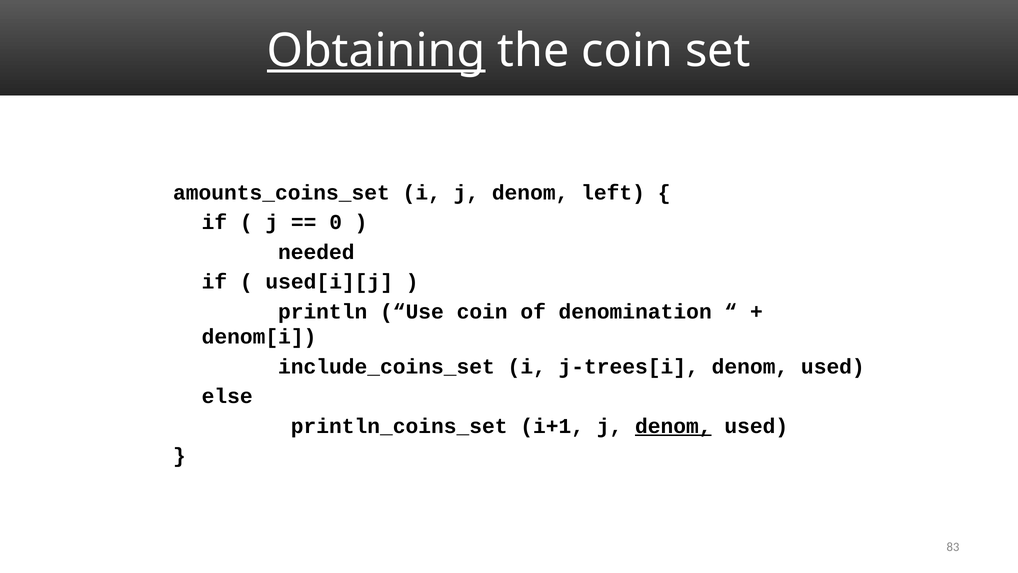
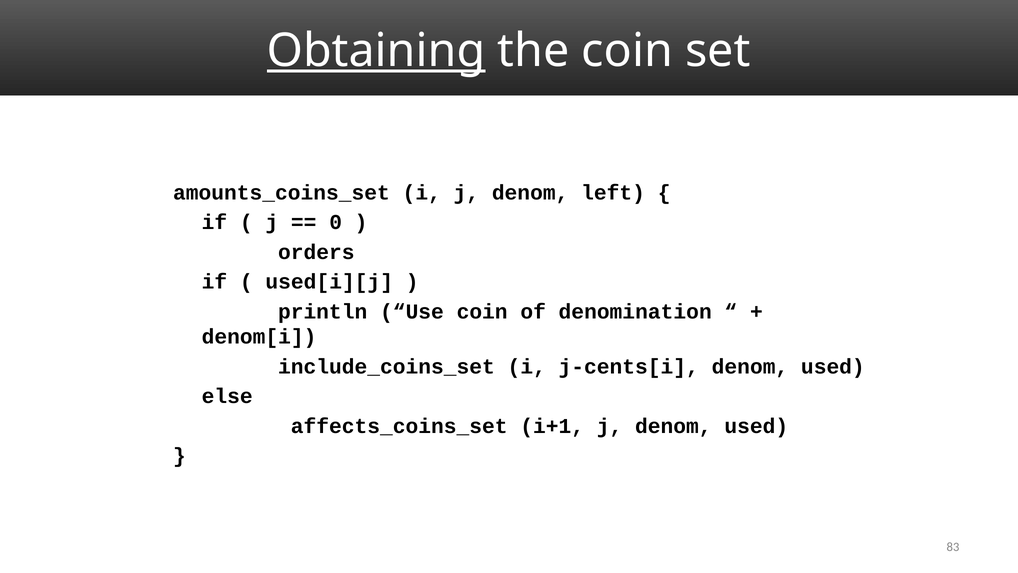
needed: needed -> orders (316, 252)
j-trees[i: j-trees[i -> j-cents[i (629, 366)
println_coins_set: println_coins_set -> affects_coins_set (399, 426)
denom underline: present -> none (673, 426)
